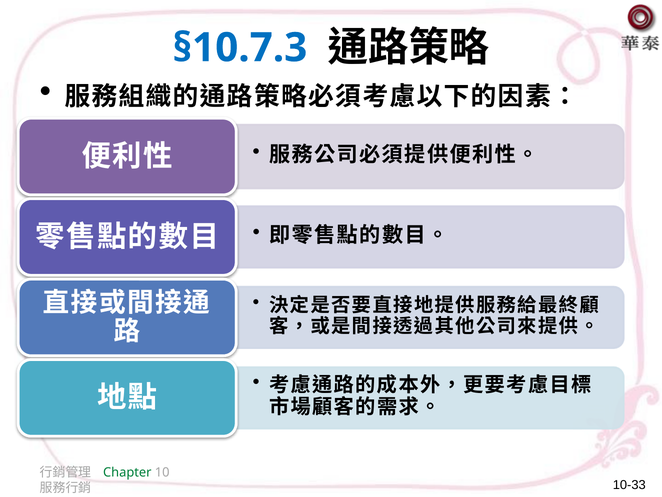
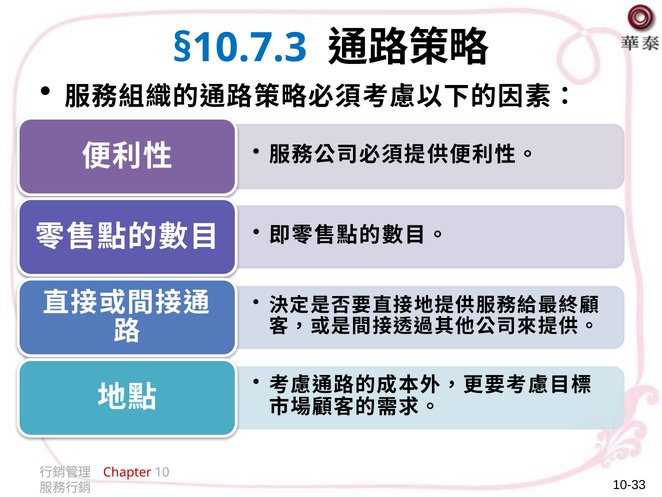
Chapter colour: green -> red (127, 472)
